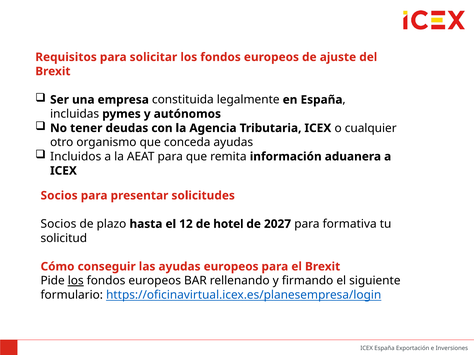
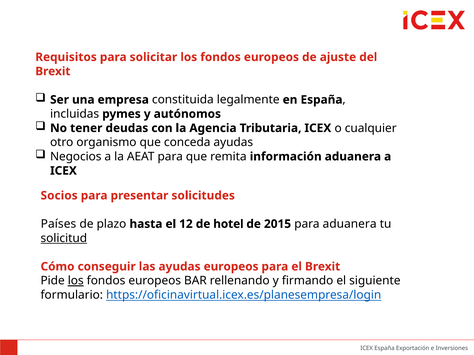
Incluidos: Incluidos -> Negocios (76, 157)
Socios: Socios -> Países (58, 224)
2027: 2027 -> 2015 (278, 224)
para formativa: formativa -> aduanera (350, 224)
solicitud underline: none -> present (64, 238)
